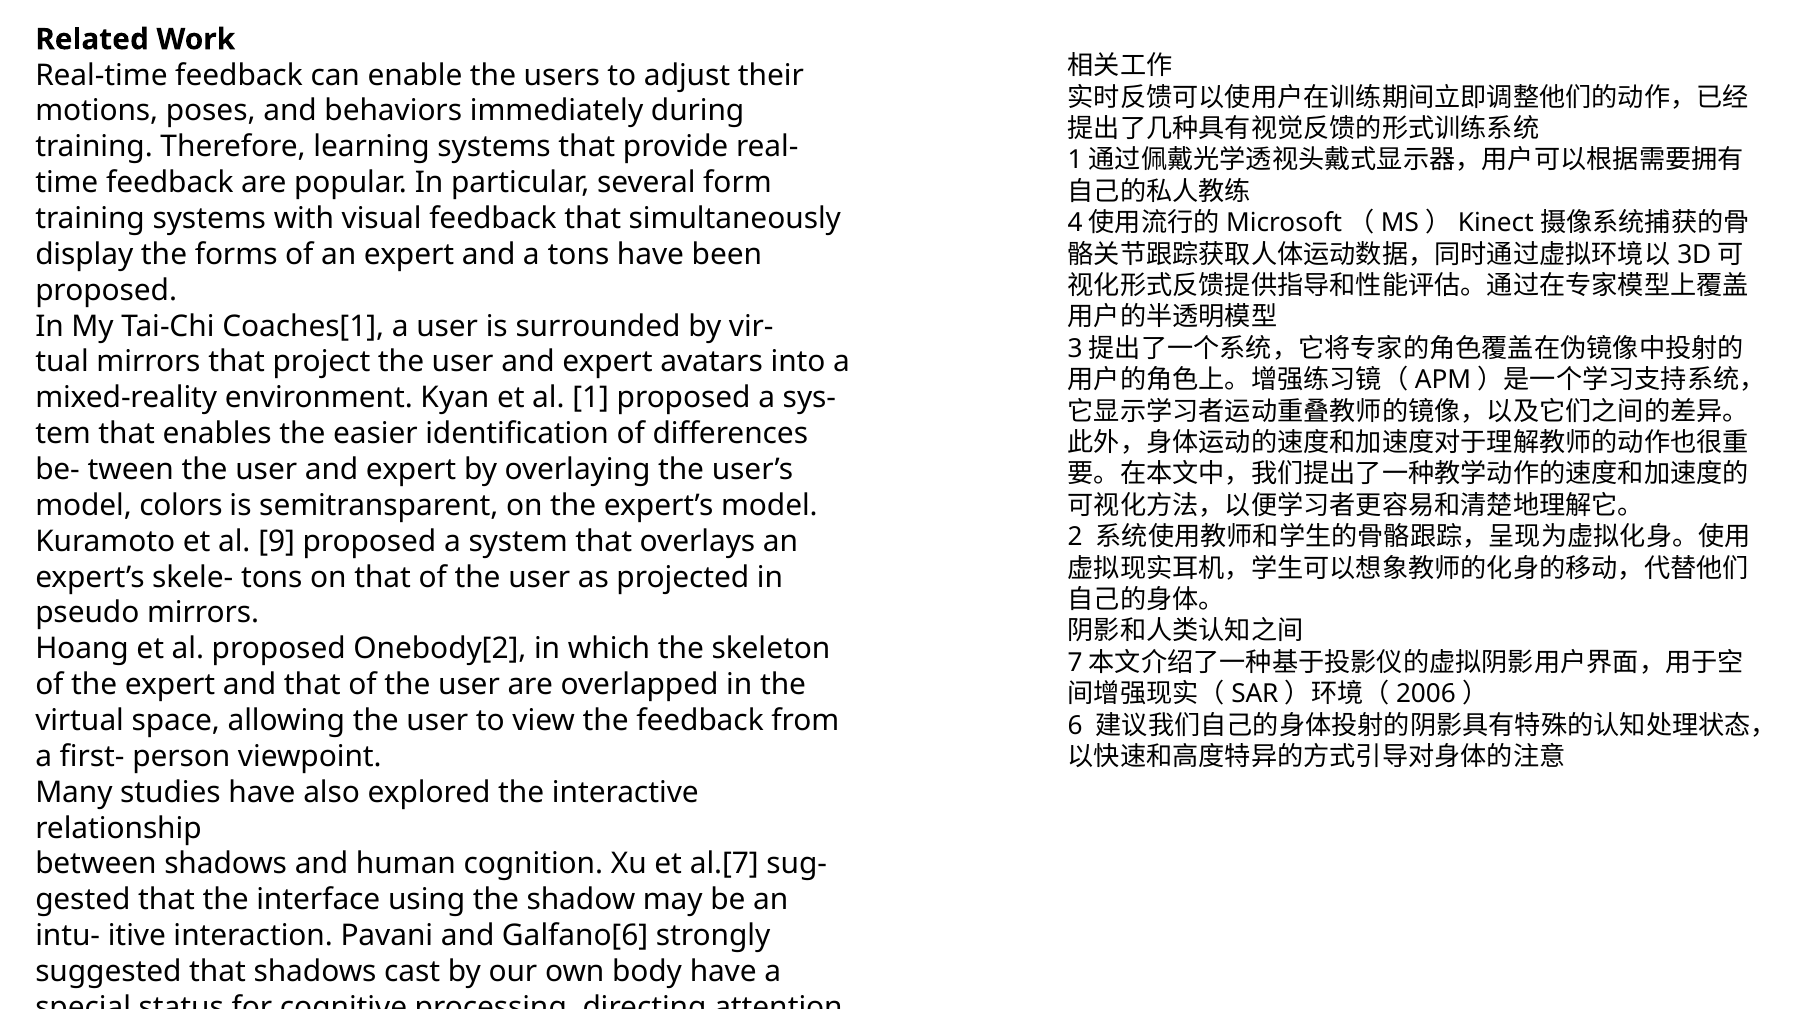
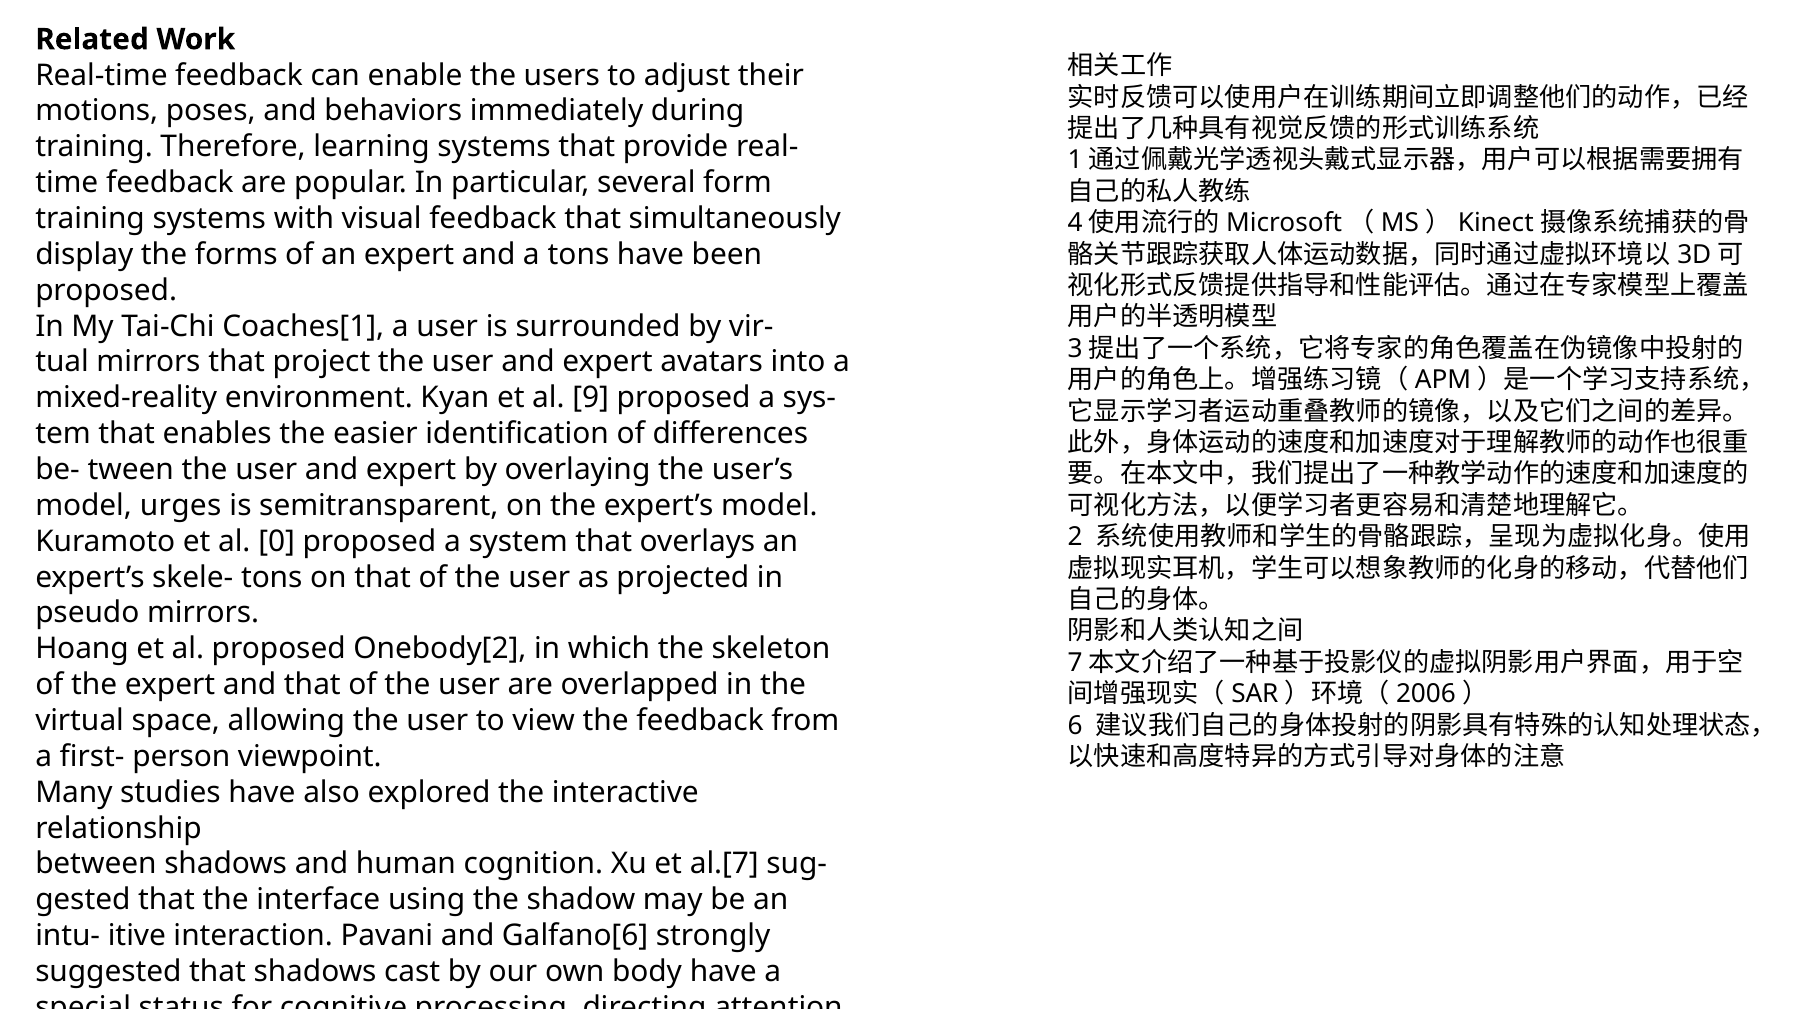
1: 1 -> 9 (591, 398)
colors: colors -> urges (181, 506)
9: 9 -> 0 (277, 541)
